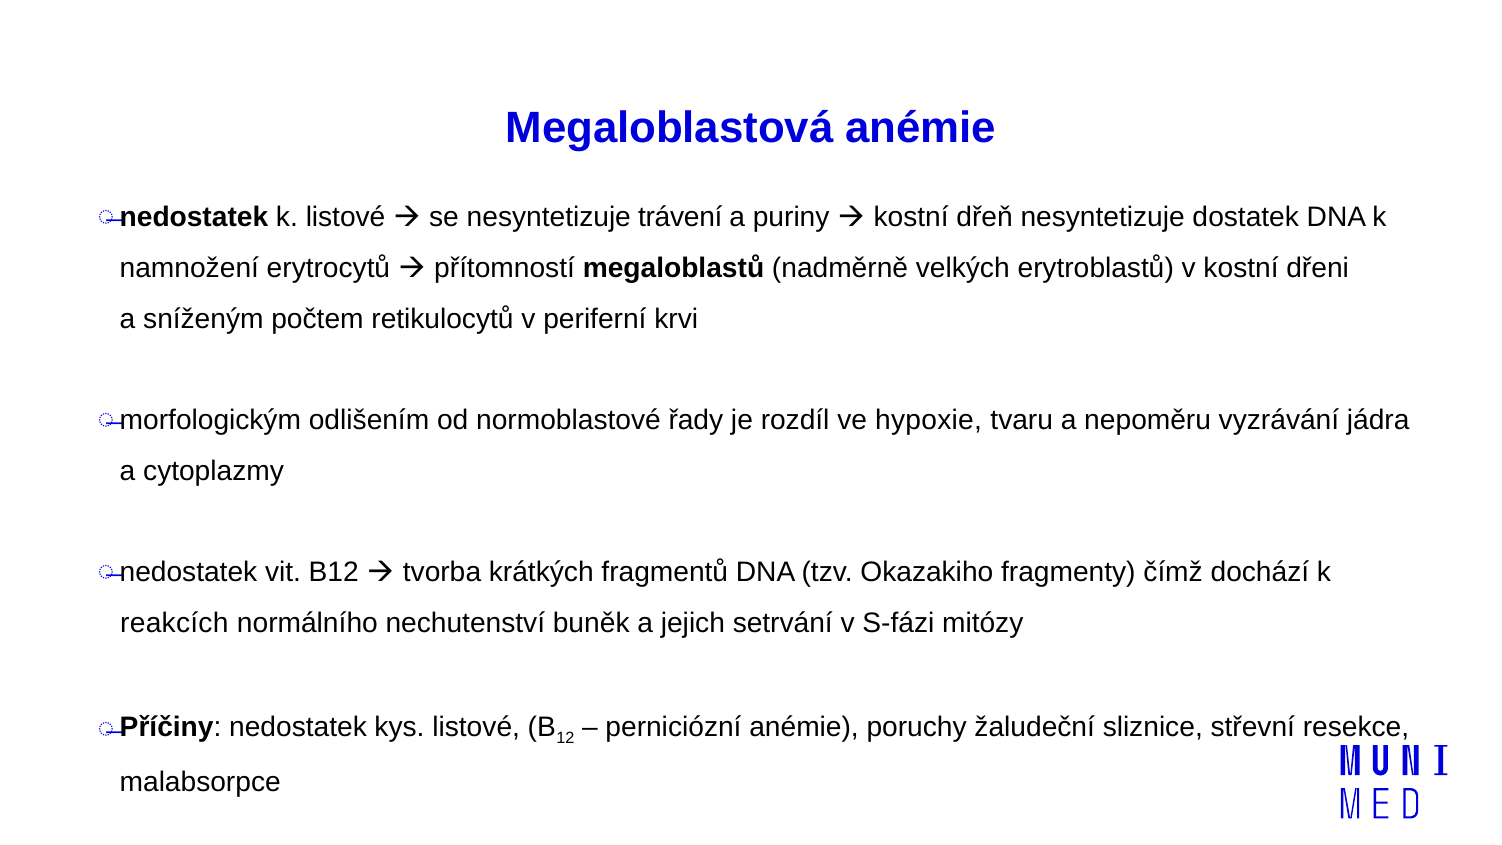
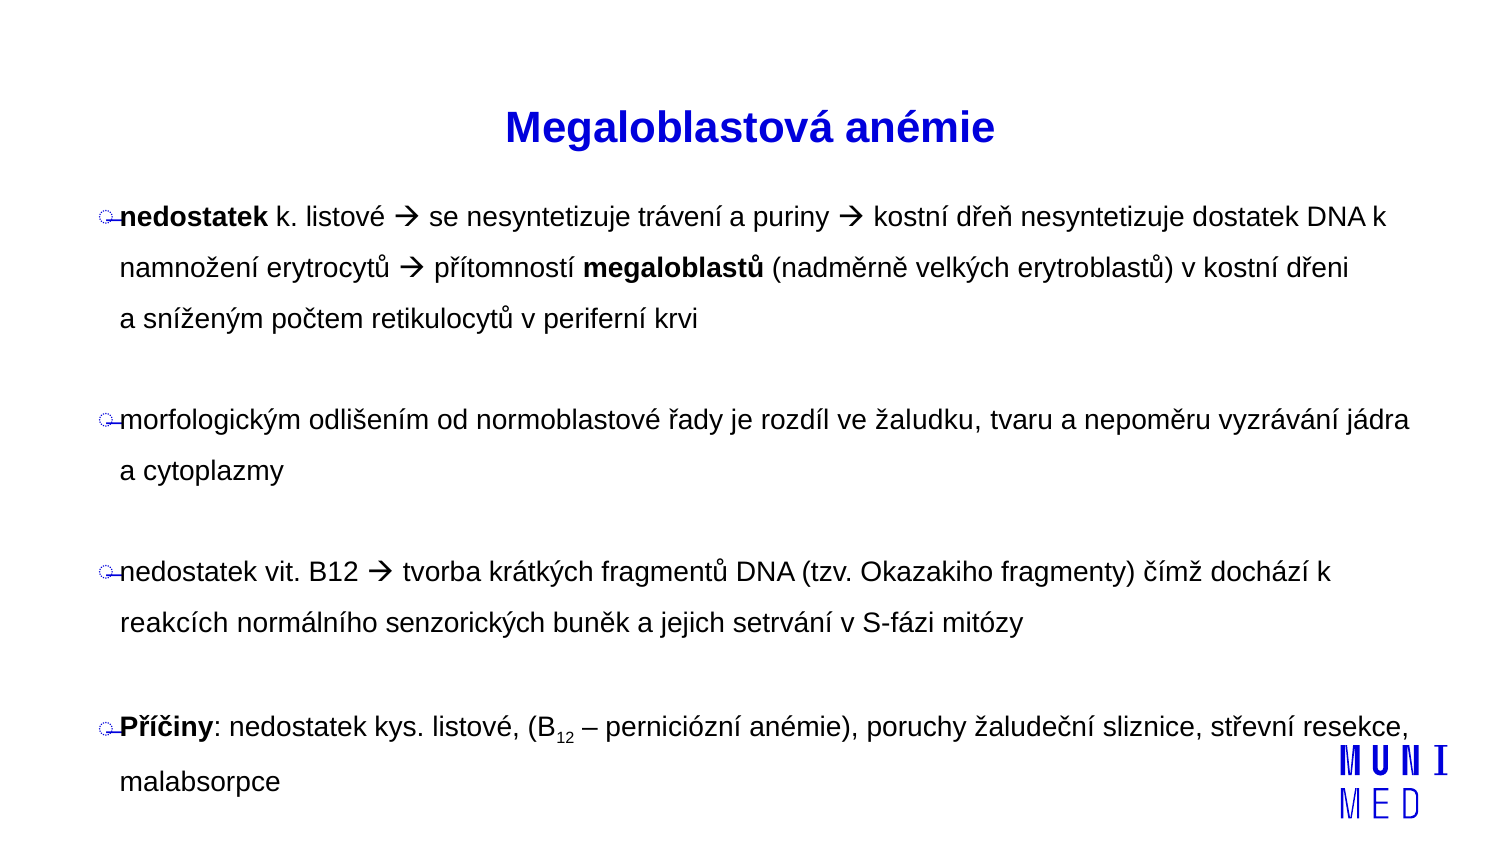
hypoxie: hypoxie -> žaludku (929, 420)
nechutenství: nechutenství -> senzorických (465, 623)
